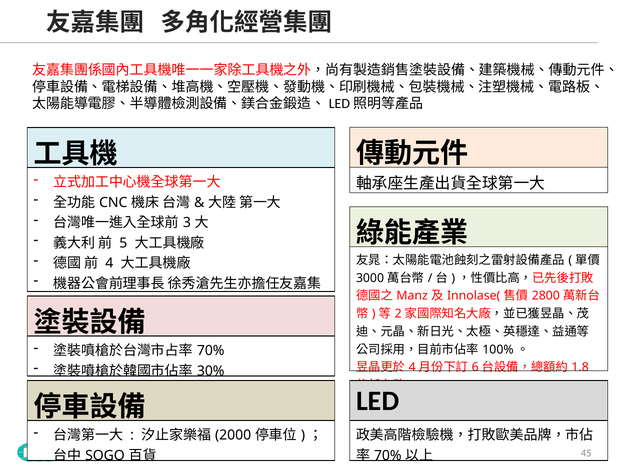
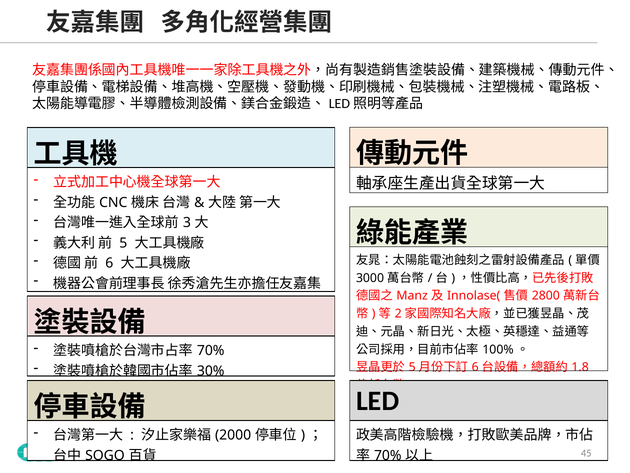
4: 4 -> 6 (109, 263)
4: 4 -> 5 (412, 367)
